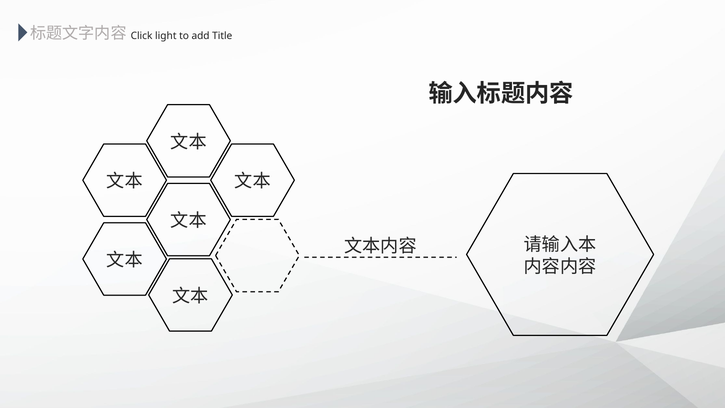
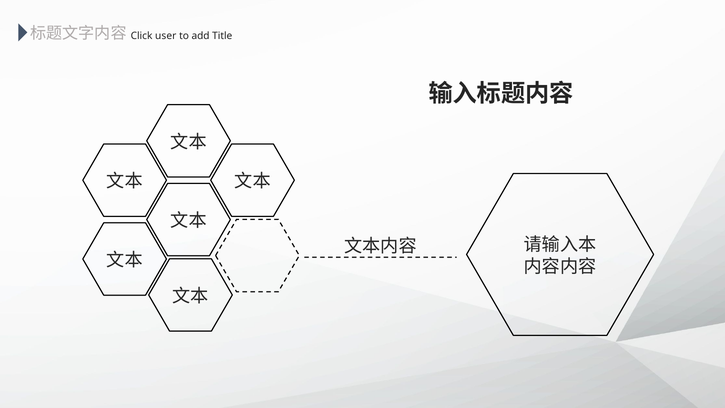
light: light -> user (166, 36)
